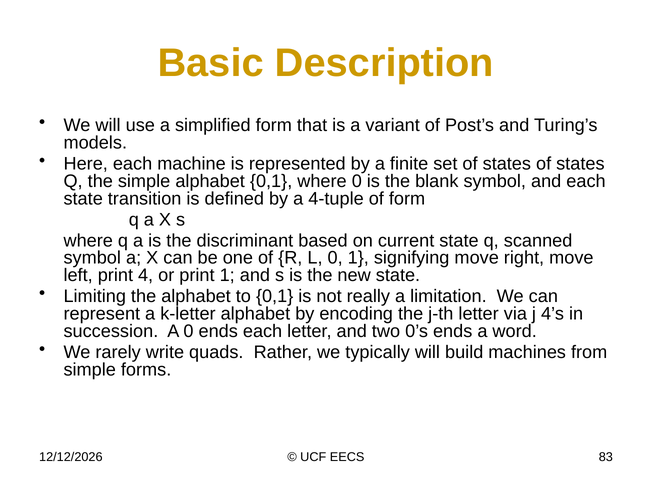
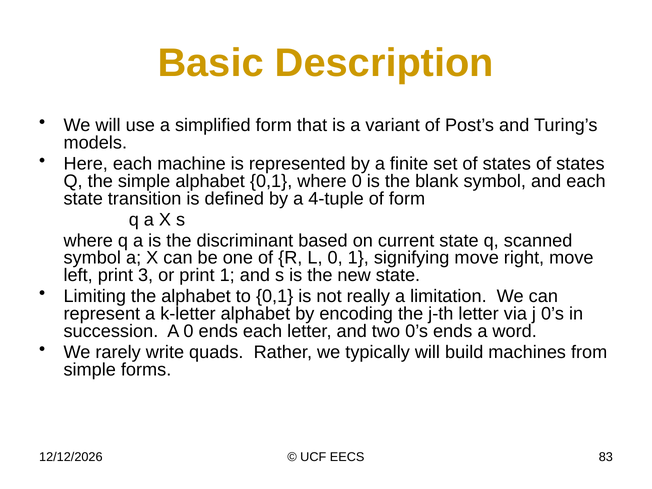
4: 4 -> 3 (146, 275)
j 4’s: 4’s -> 0’s (553, 314)
